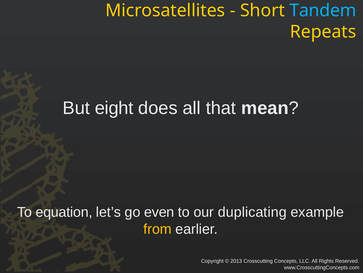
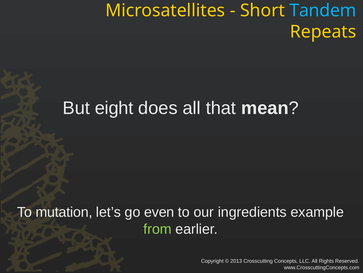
equation: equation -> mutation (64, 212)
duplicating: duplicating -> ingredients (252, 212)
from colour: yellow -> light green (158, 228)
